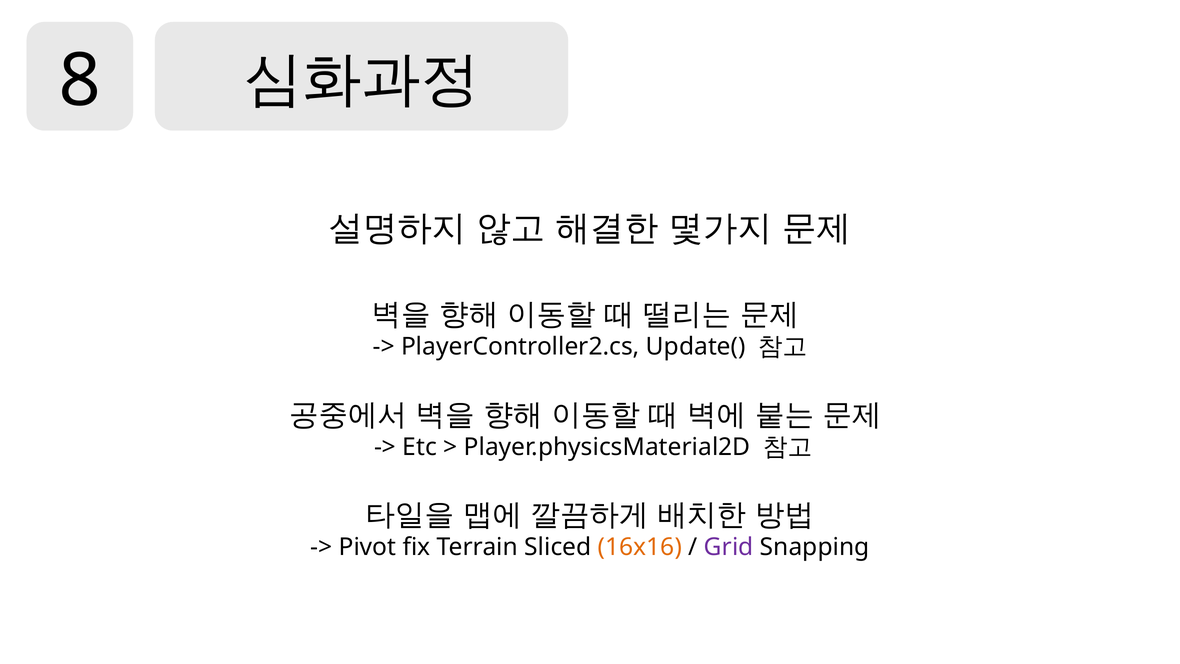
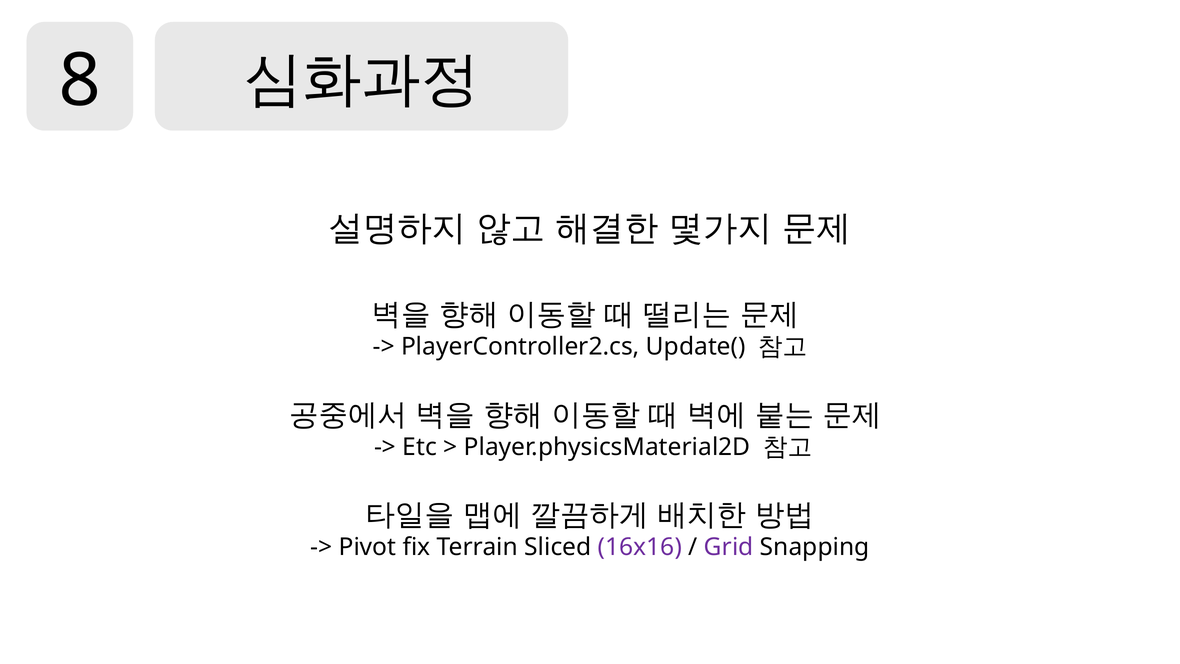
16x16 colour: orange -> purple (640, 547)
